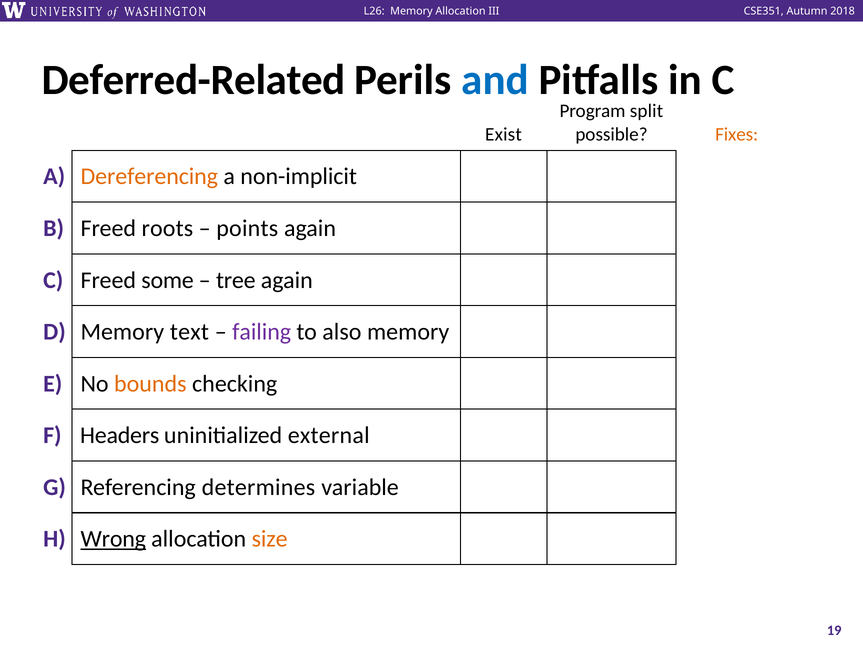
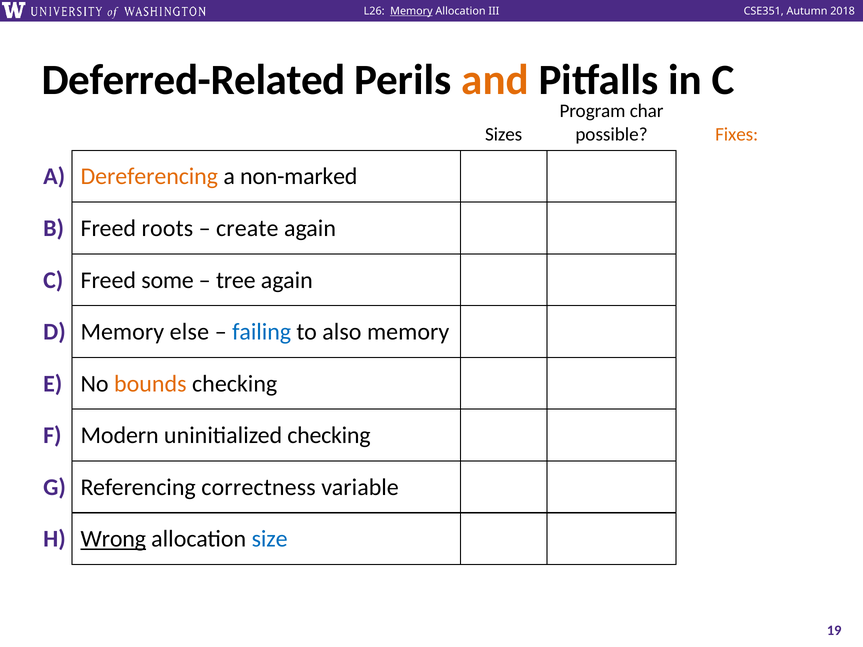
Memory underline: none -> present (411, 11)
and colour: blue -> orange (495, 80)
split: split -> char (647, 111)
Exist: Exist -> Sizes (504, 135)
non-implicit: non-implicit -> non-marked (299, 177)
points: points -> create (247, 228)
text: text -> else (189, 332)
failing colour: purple -> blue (262, 332)
Headers: Headers -> Modern (120, 436)
uninitialized external: external -> checking (329, 436)
determines: determines -> correctness (258, 487)
size colour: orange -> blue (270, 539)
